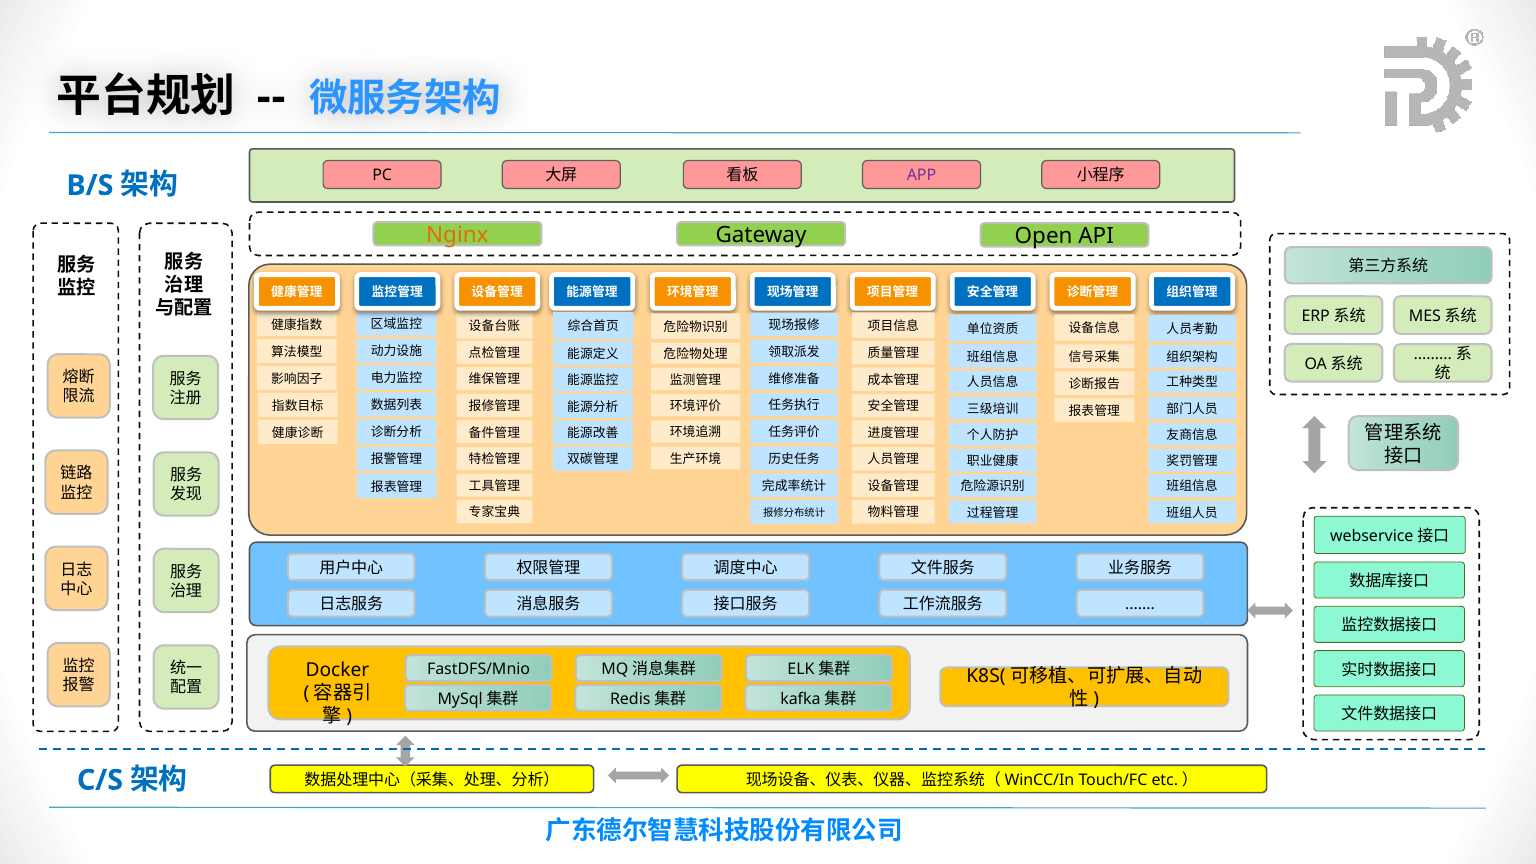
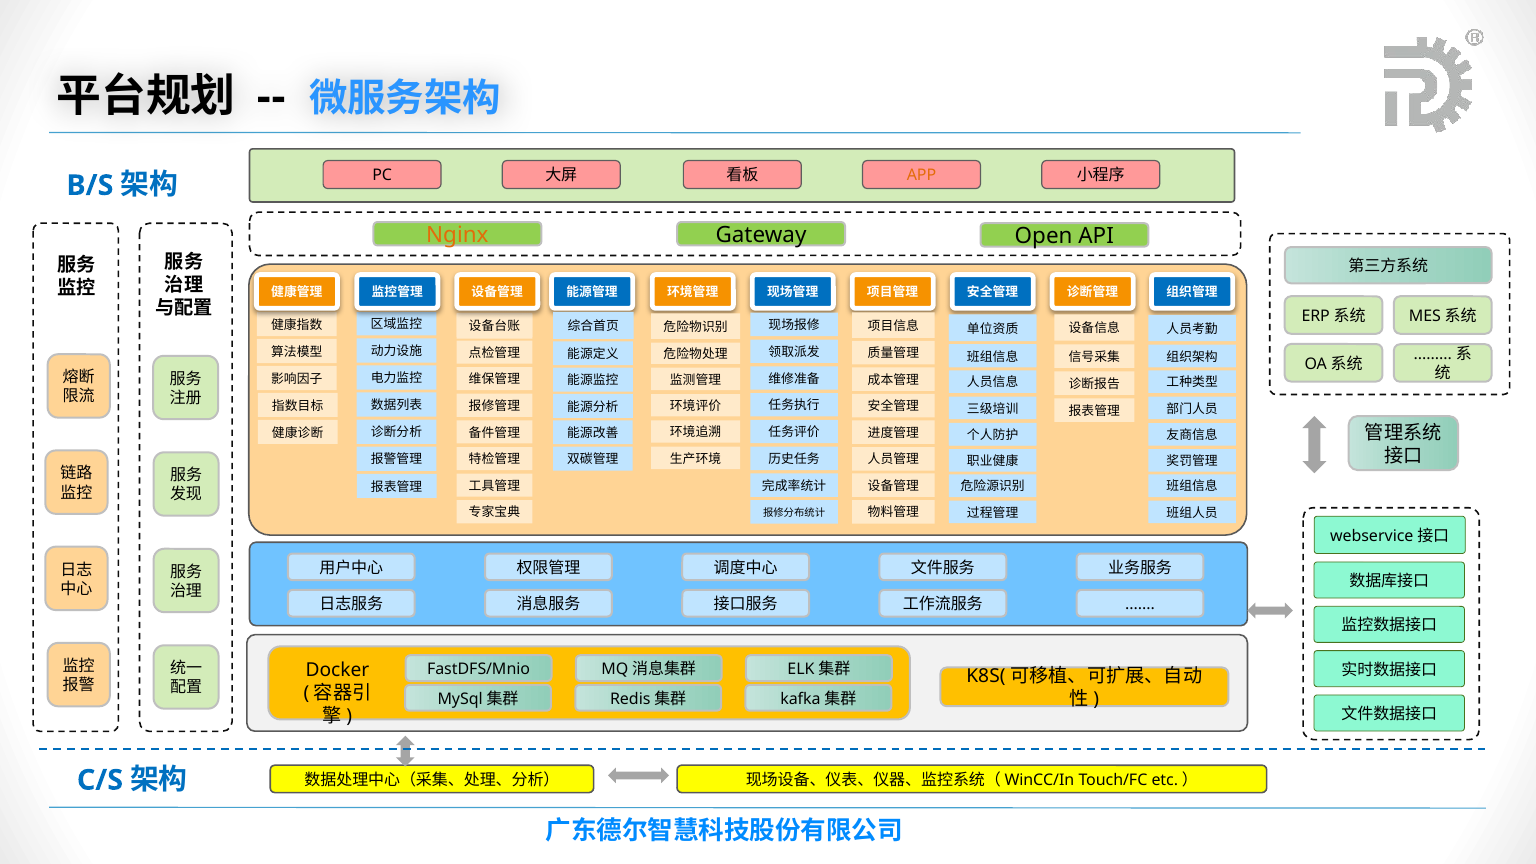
APP colour: purple -> orange (922, 176)
